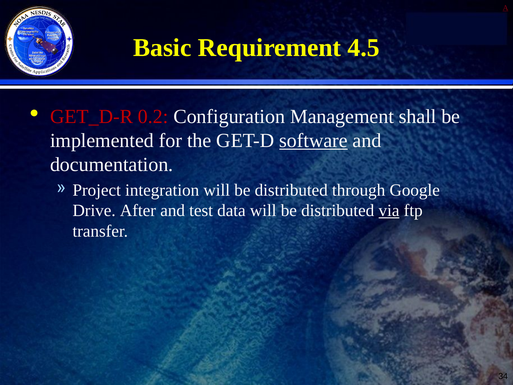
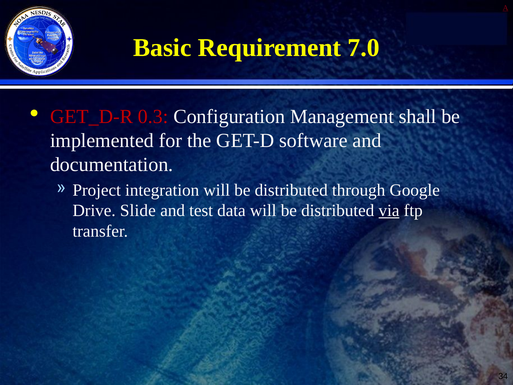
4.5: 4.5 -> 7.0 (364, 48)
0.2: 0.2 -> 0.3 (153, 117)
software underline: present -> none (313, 141)
After: After -> Slide (138, 210)
